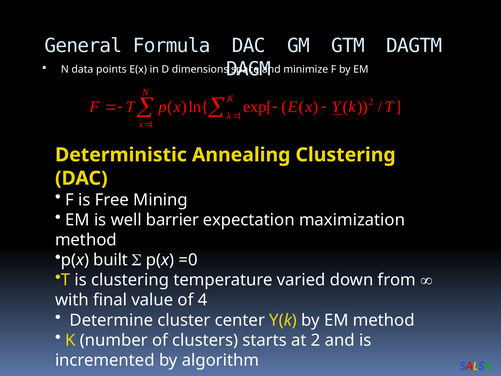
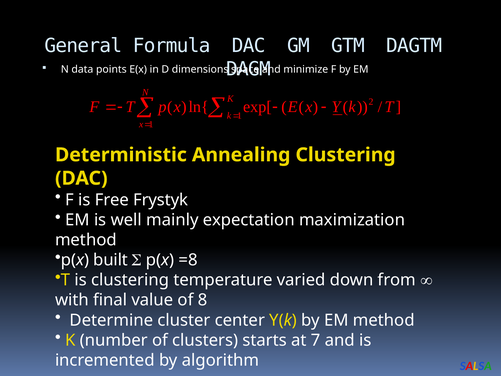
Mining: Mining -> Frystyk (161, 200)
barrier: barrier -> mainly (172, 220)
=0: =0 -> =8 (188, 260)
4: 4 -> 8 (203, 300)
at 2: 2 -> 7 (316, 340)
